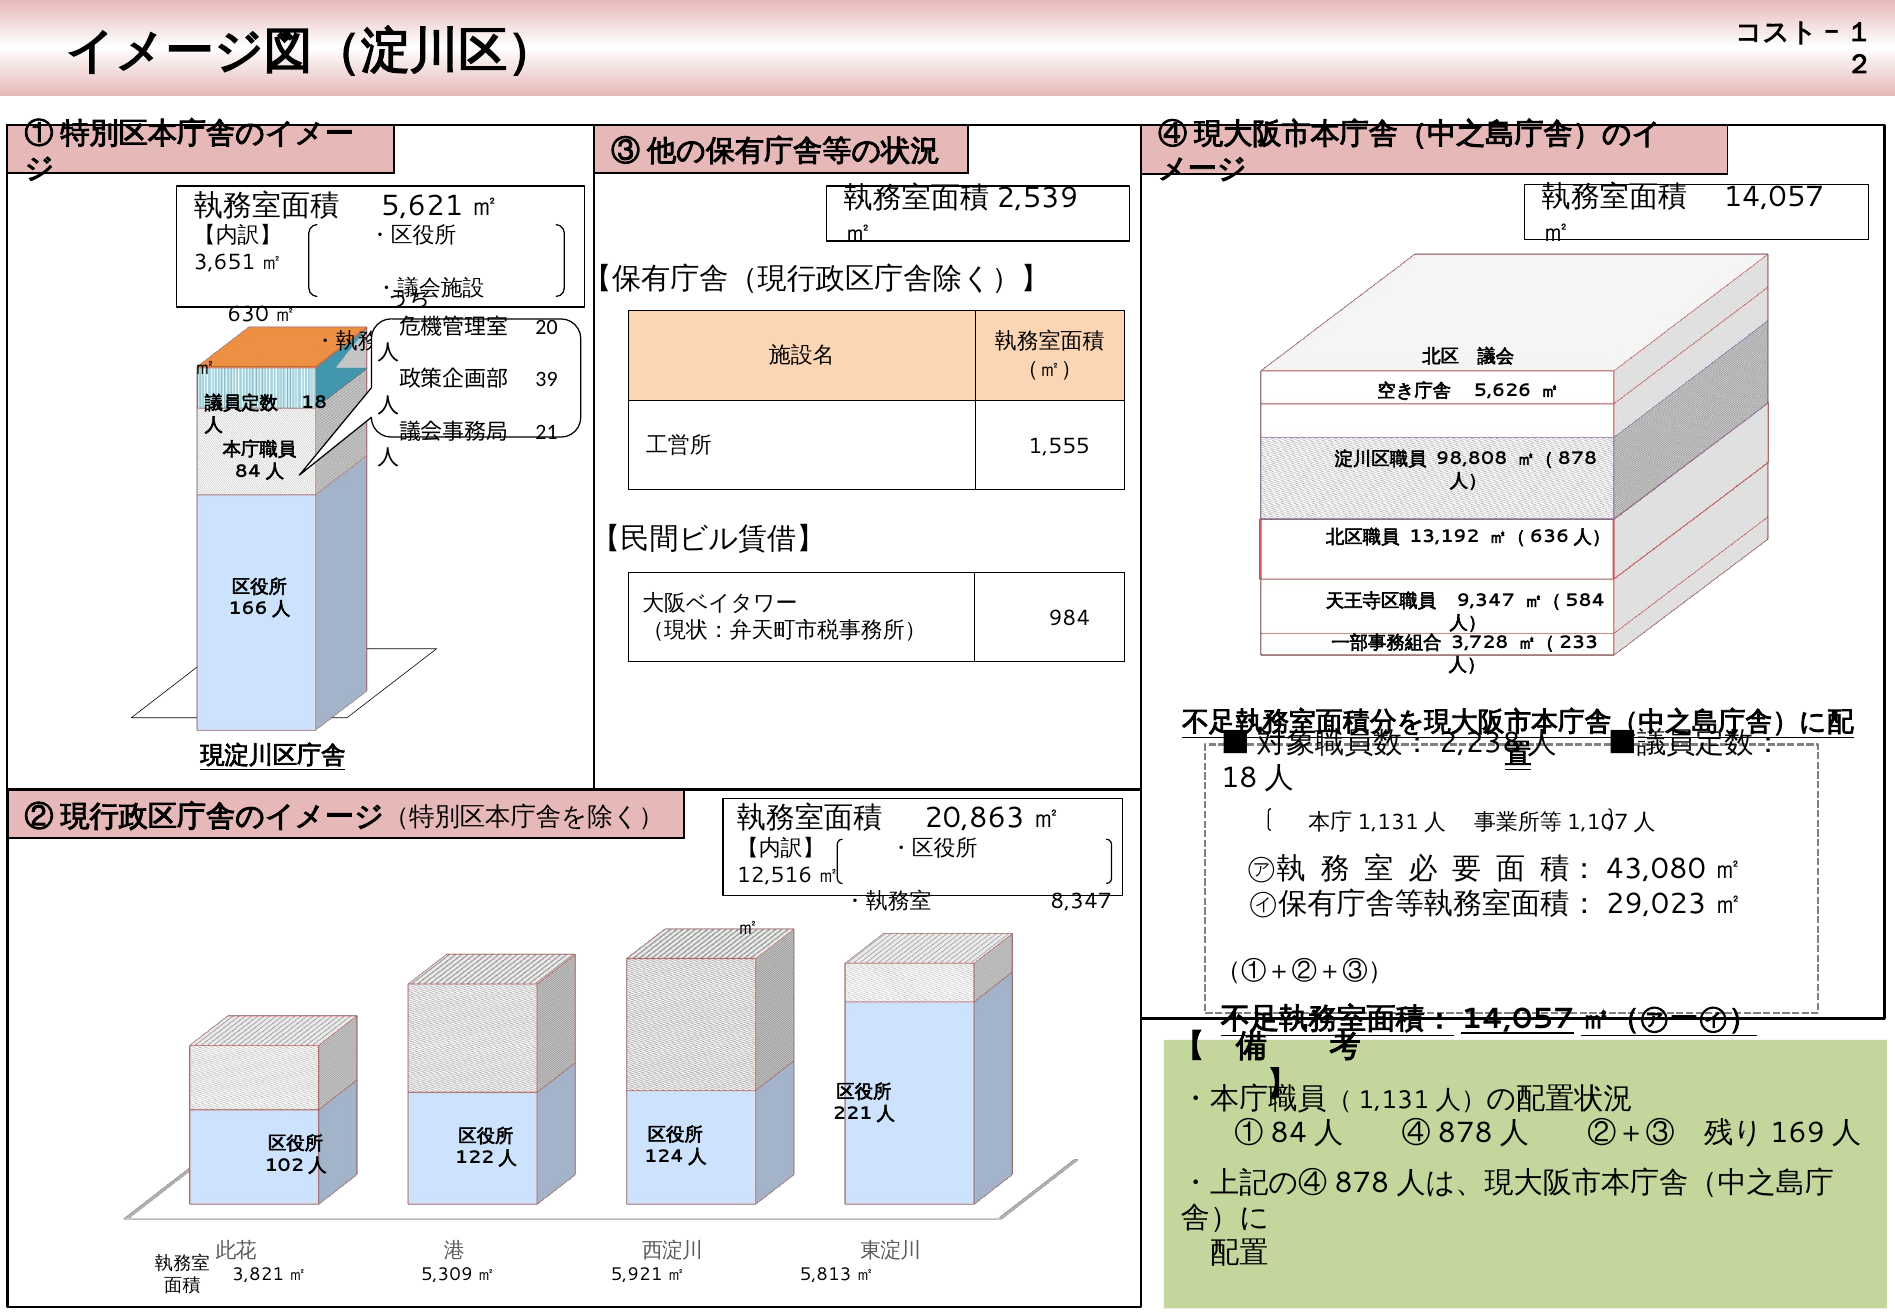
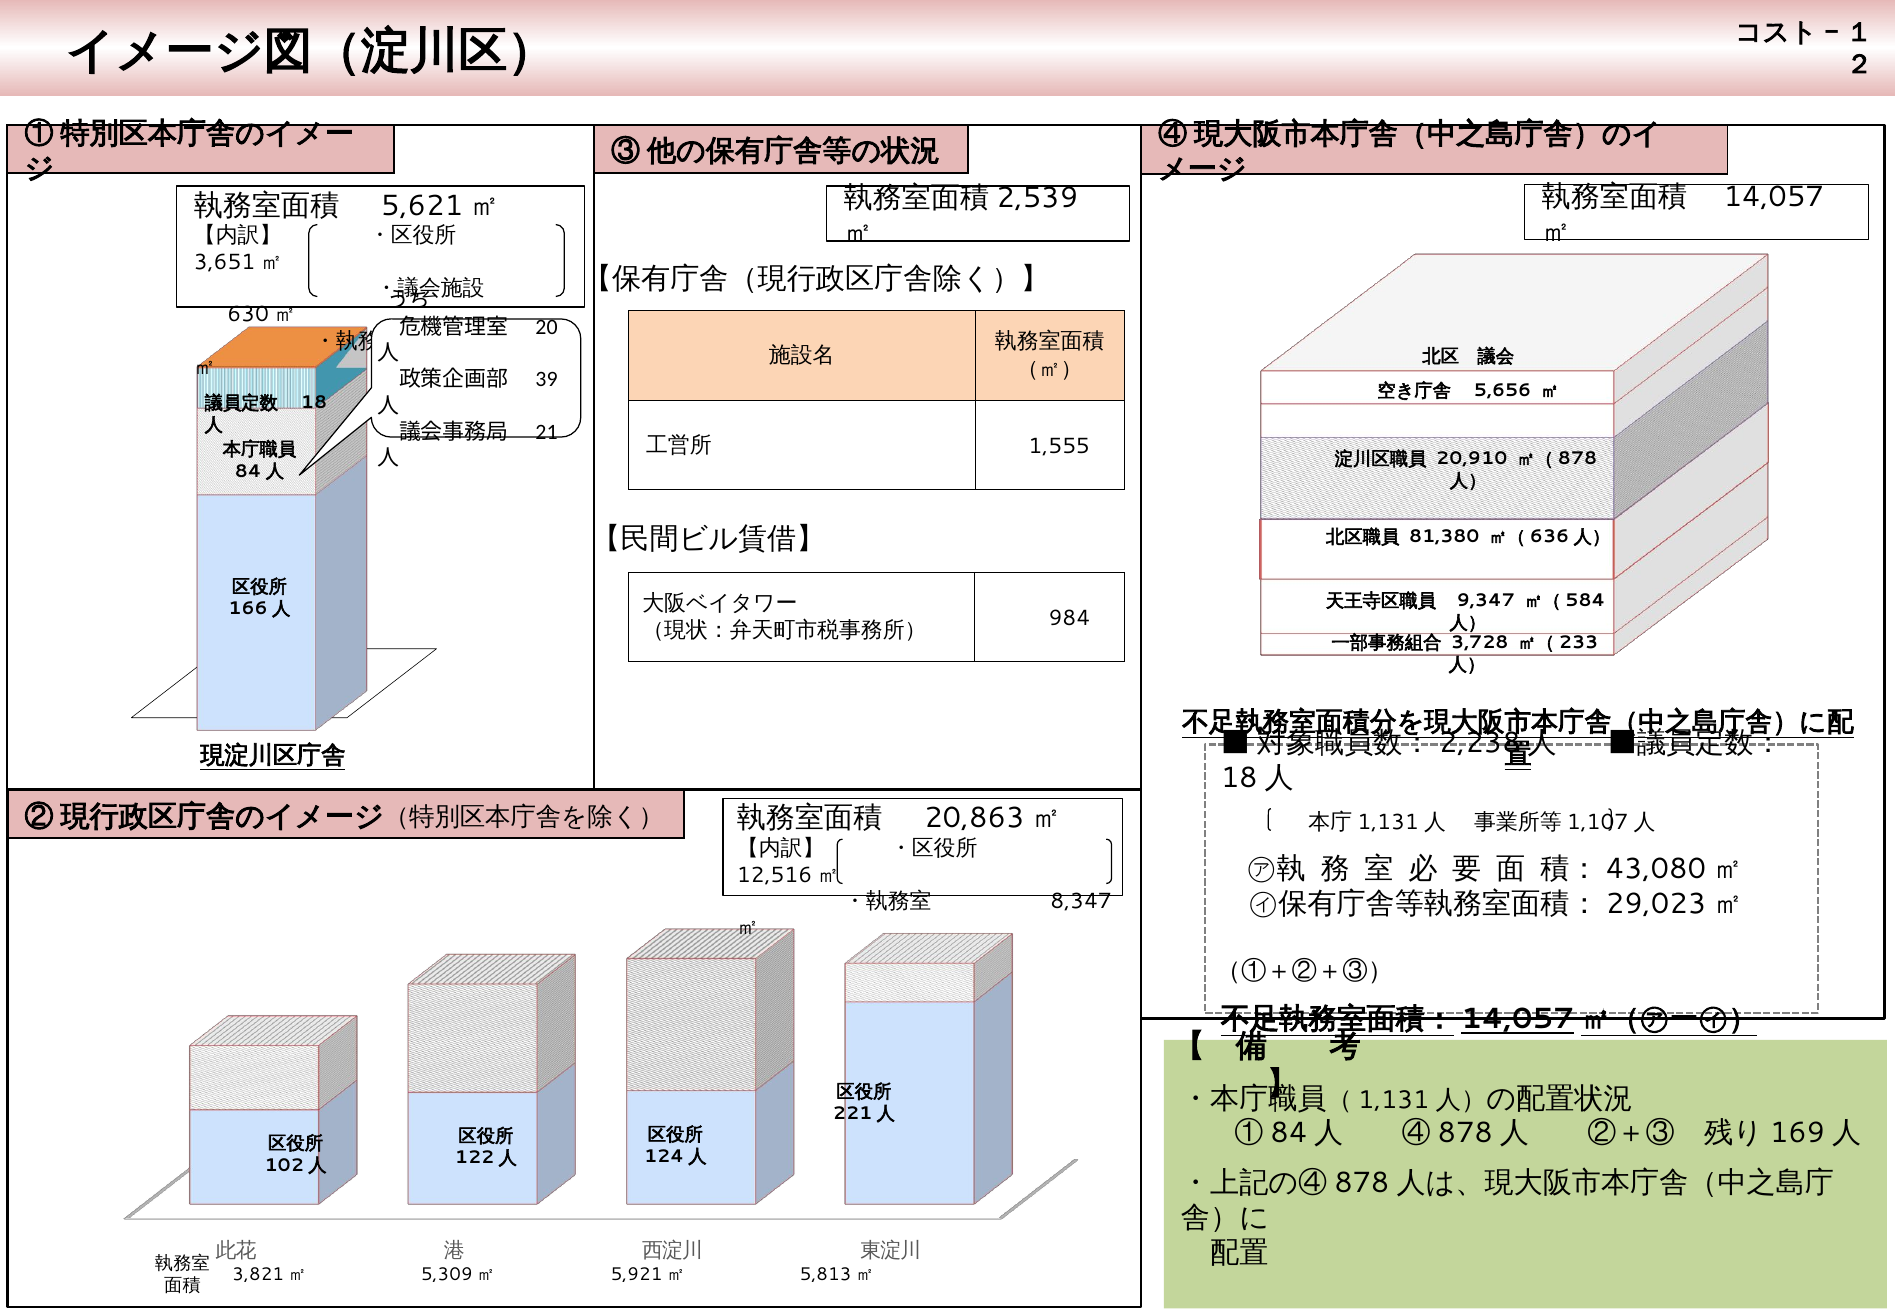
5,626: 5,626 -> 5,656 (1503, 391)
98,808: 98,808 -> 20,910 (1472, 459)
13,192: 13,192 -> 81,380 (1444, 537)
